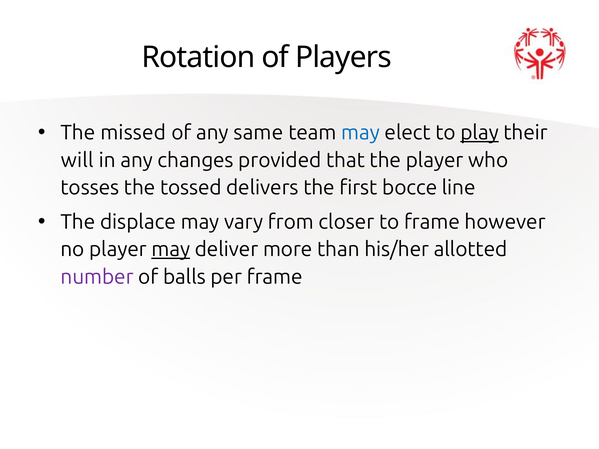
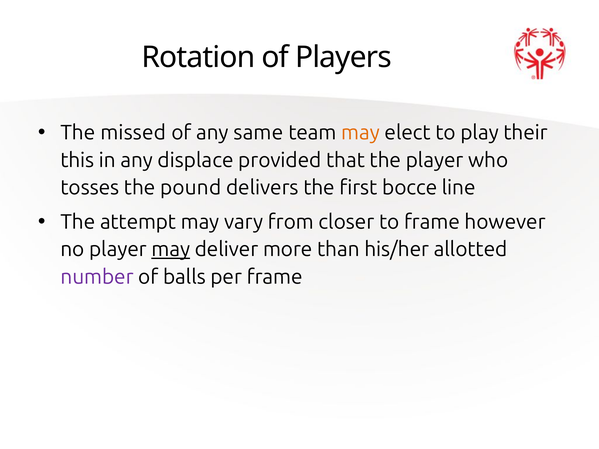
may colour: blue -> orange (361, 133)
play underline: present -> none (480, 133)
will: will -> this (77, 160)
changes: changes -> displace (196, 160)
tossed: tossed -> pound (191, 188)
displace: displace -> attempt (138, 222)
